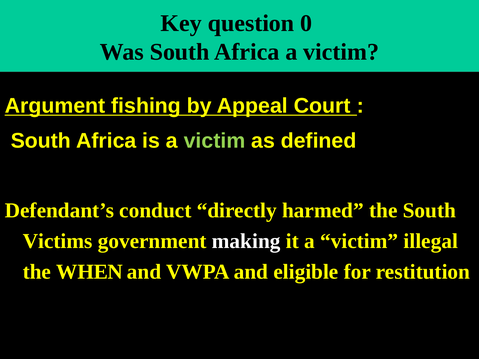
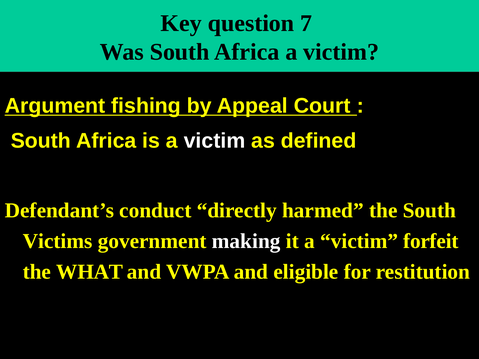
0: 0 -> 7 (306, 23)
victim colour: light green -> white (215, 141)
illegal: illegal -> forfeit (431, 241)
WHEN: WHEN -> WHAT (90, 272)
